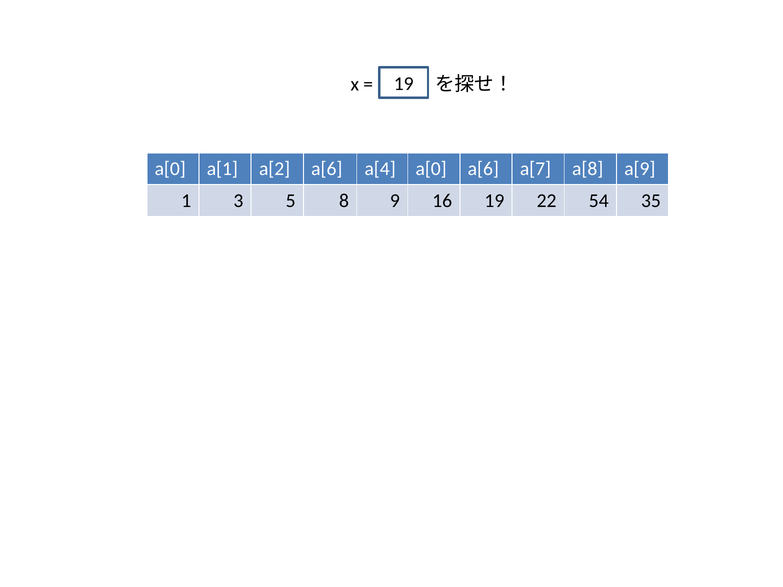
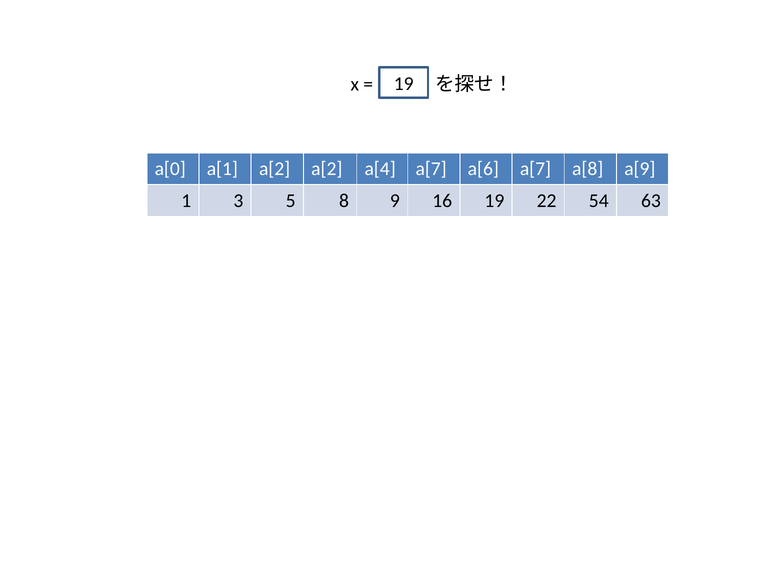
a[2 a[6: a[6 -> a[2 (327, 169)
a[4 a[0: a[0 -> a[7 (431, 169)
35: 35 -> 63 (651, 201)
